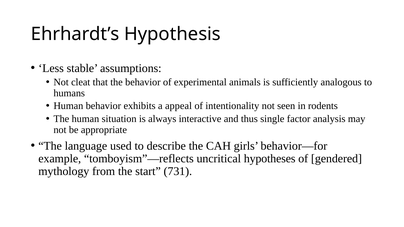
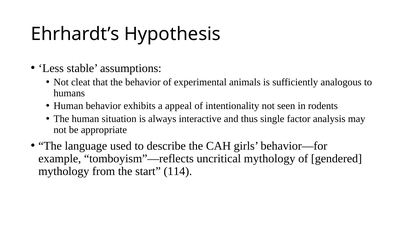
uncritical hypotheses: hypotheses -> mythology (270, 159)
731: 731 -> 114 (178, 171)
